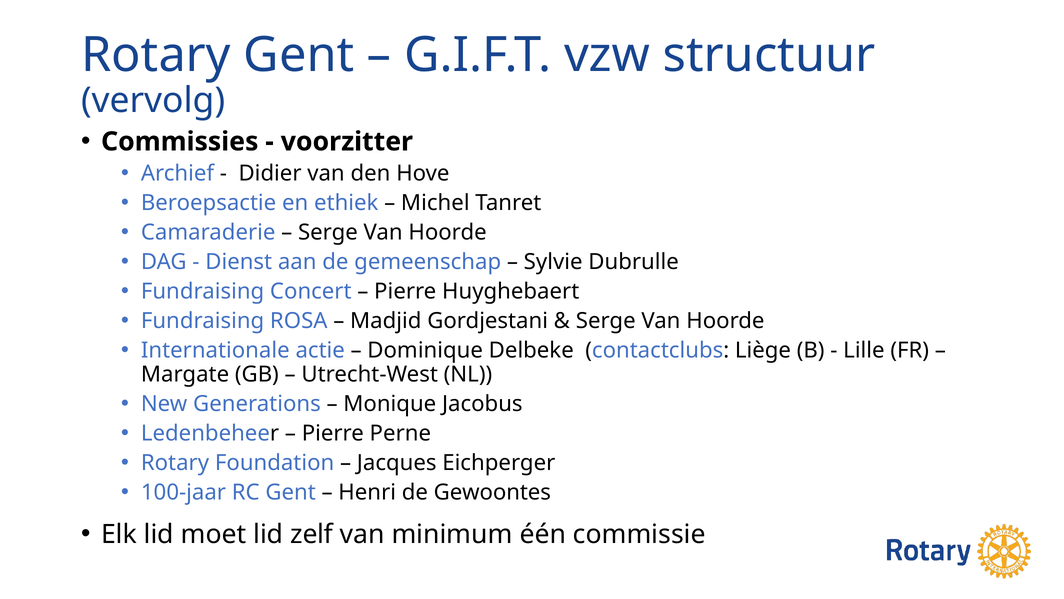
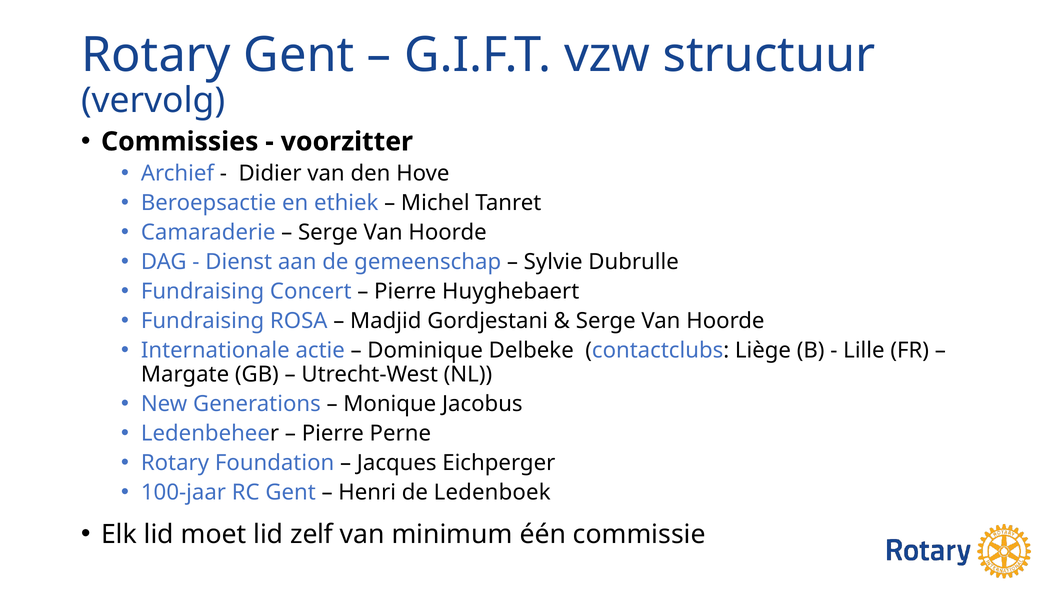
Gewoontes: Gewoontes -> Ledenboek (492, 492)
